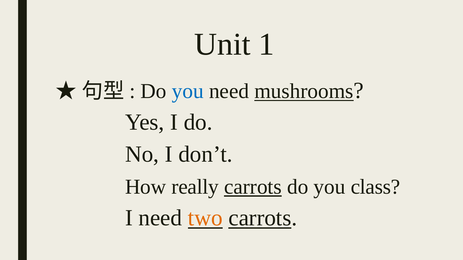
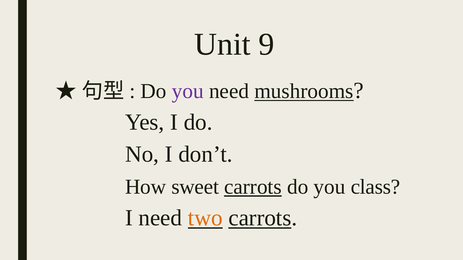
1: 1 -> 9 (267, 44)
you colour: blue -> purple (188, 91)
really: really -> sweet (195, 187)
